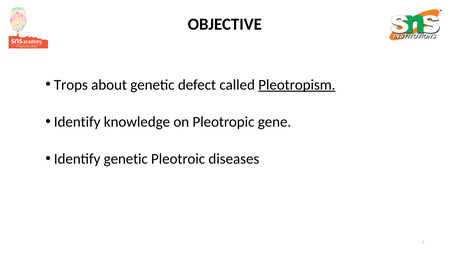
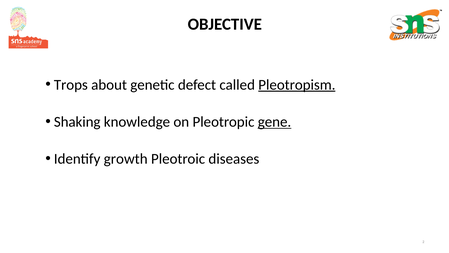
Identify: Identify -> Shaking (77, 122)
gene underline: none -> present (275, 122)
Identify genetic: genetic -> growth (126, 159)
